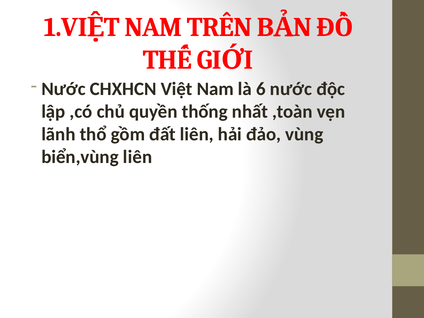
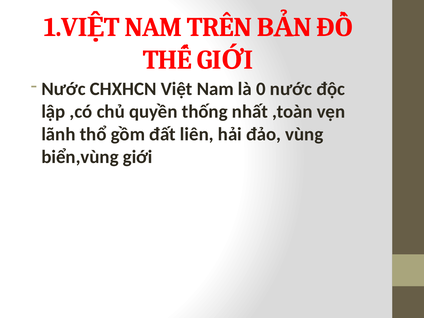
6: 6 -> 0 (261, 89)
biển,vùng liên: liên -> giới (138, 157)
